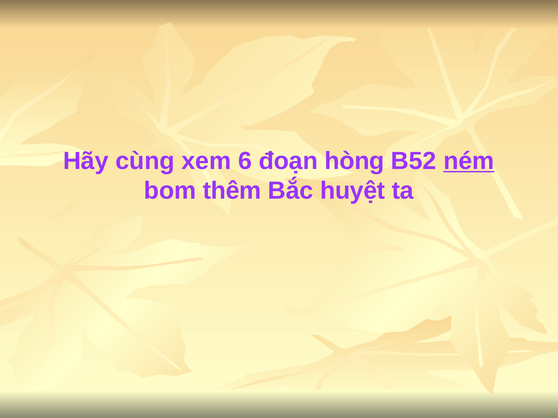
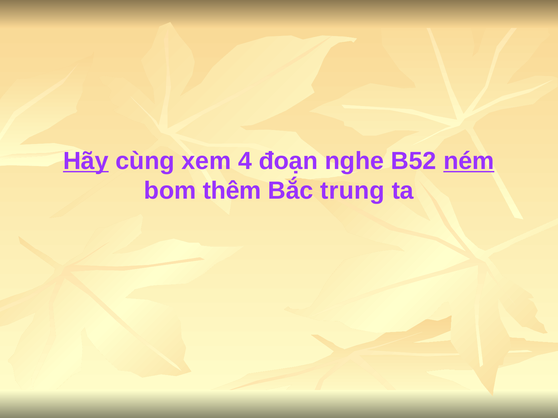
Hãy underline: none -> present (86, 161)
6: 6 -> 4 (245, 161)
hòng: hòng -> nghe (354, 161)
huyệt: huyệt -> trung (352, 191)
